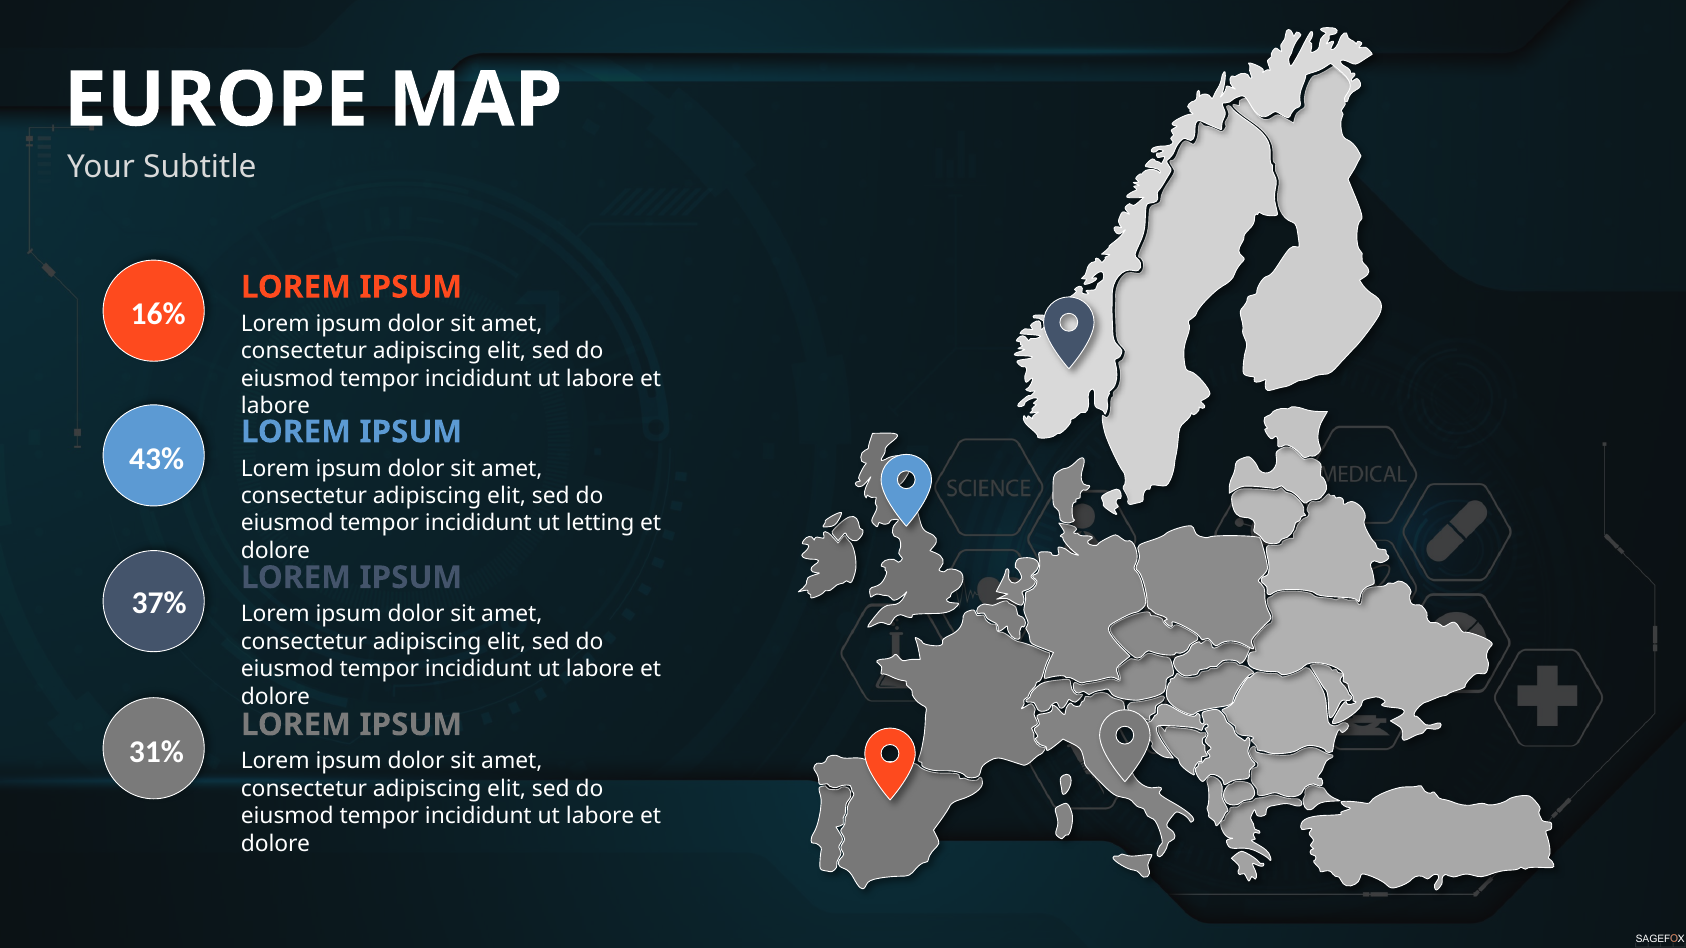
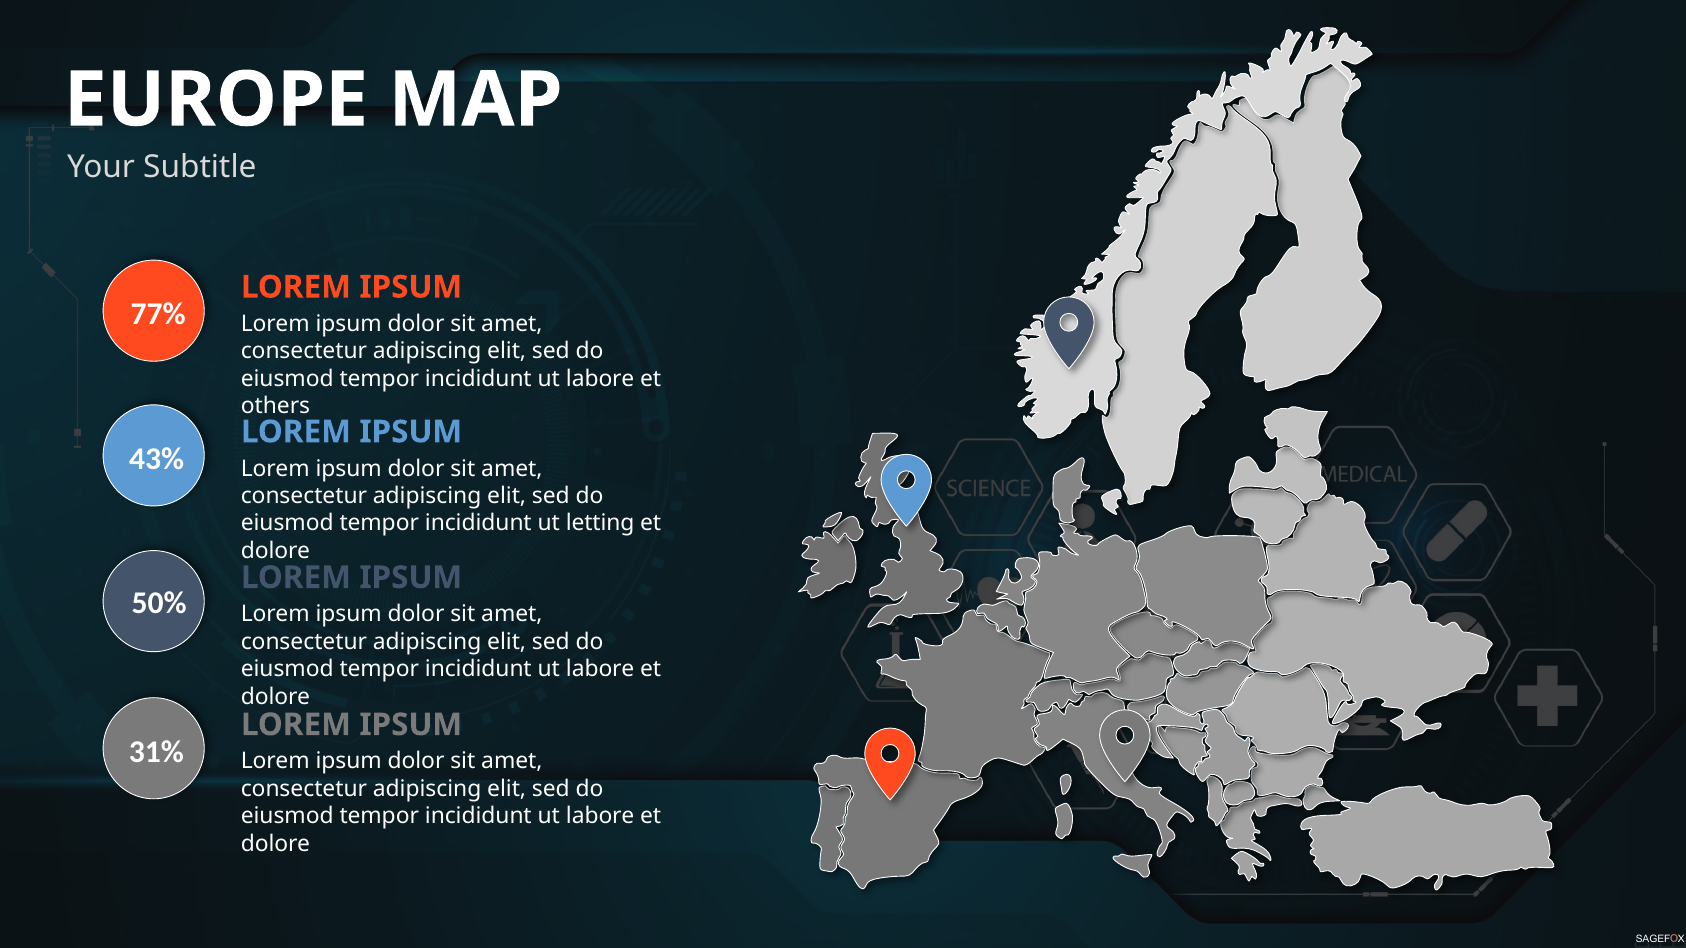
16%: 16% -> 77% (158, 314)
labore: labore -> others (276, 406)
37%: 37% -> 50% (159, 604)
